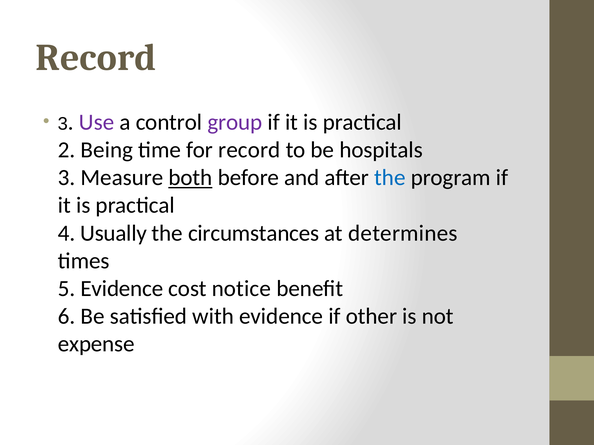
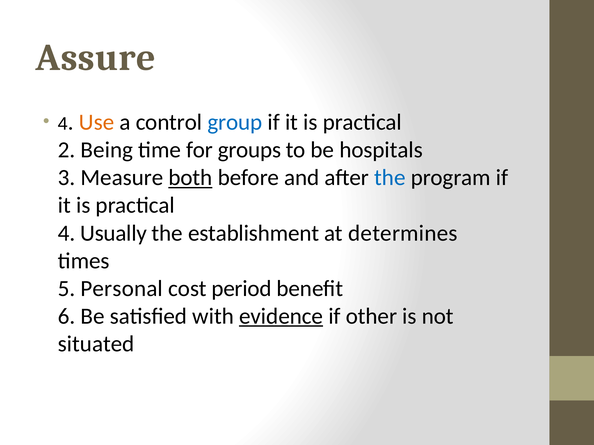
Record: Record -> Assure (96, 58)
3: 3 -> 4 (63, 124)
Use colour: purple -> orange (97, 122)
group colour: purple -> blue (235, 122)
for record: record -> groups (249, 150)
circumstances: circumstances -> establishment (254, 233)
5 Evidence: Evidence -> Personal (122, 289)
notice: notice -> period (242, 289)
evidence underline: none -> present (281, 317)
expense: expense -> situated (96, 344)
